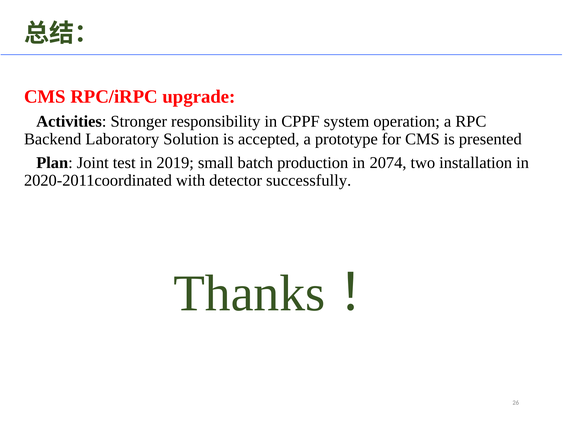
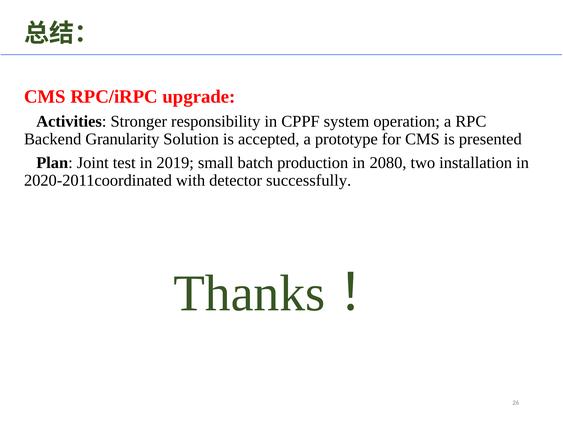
Laboratory: Laboratory -> Granularity (122, 139)
2074: 2074 -> 2080 (388, 163)
